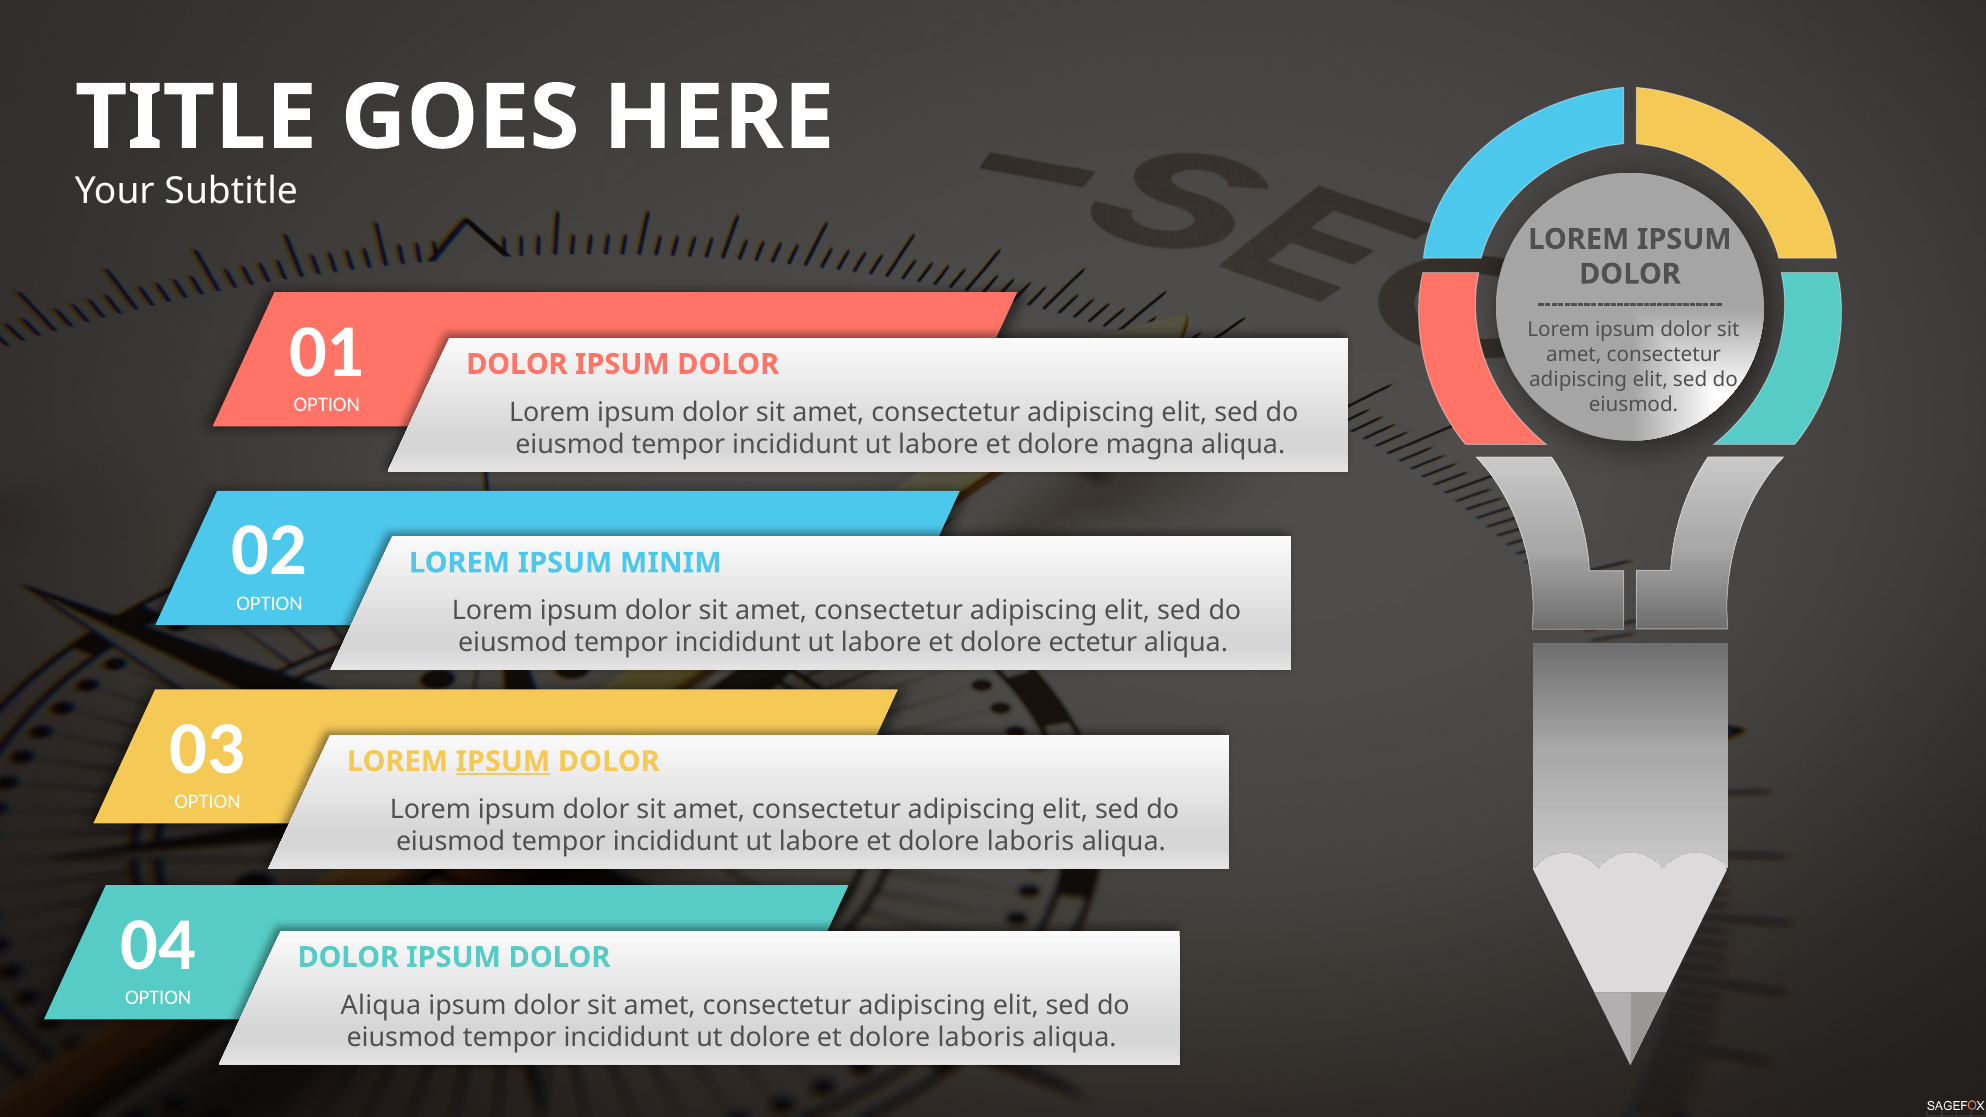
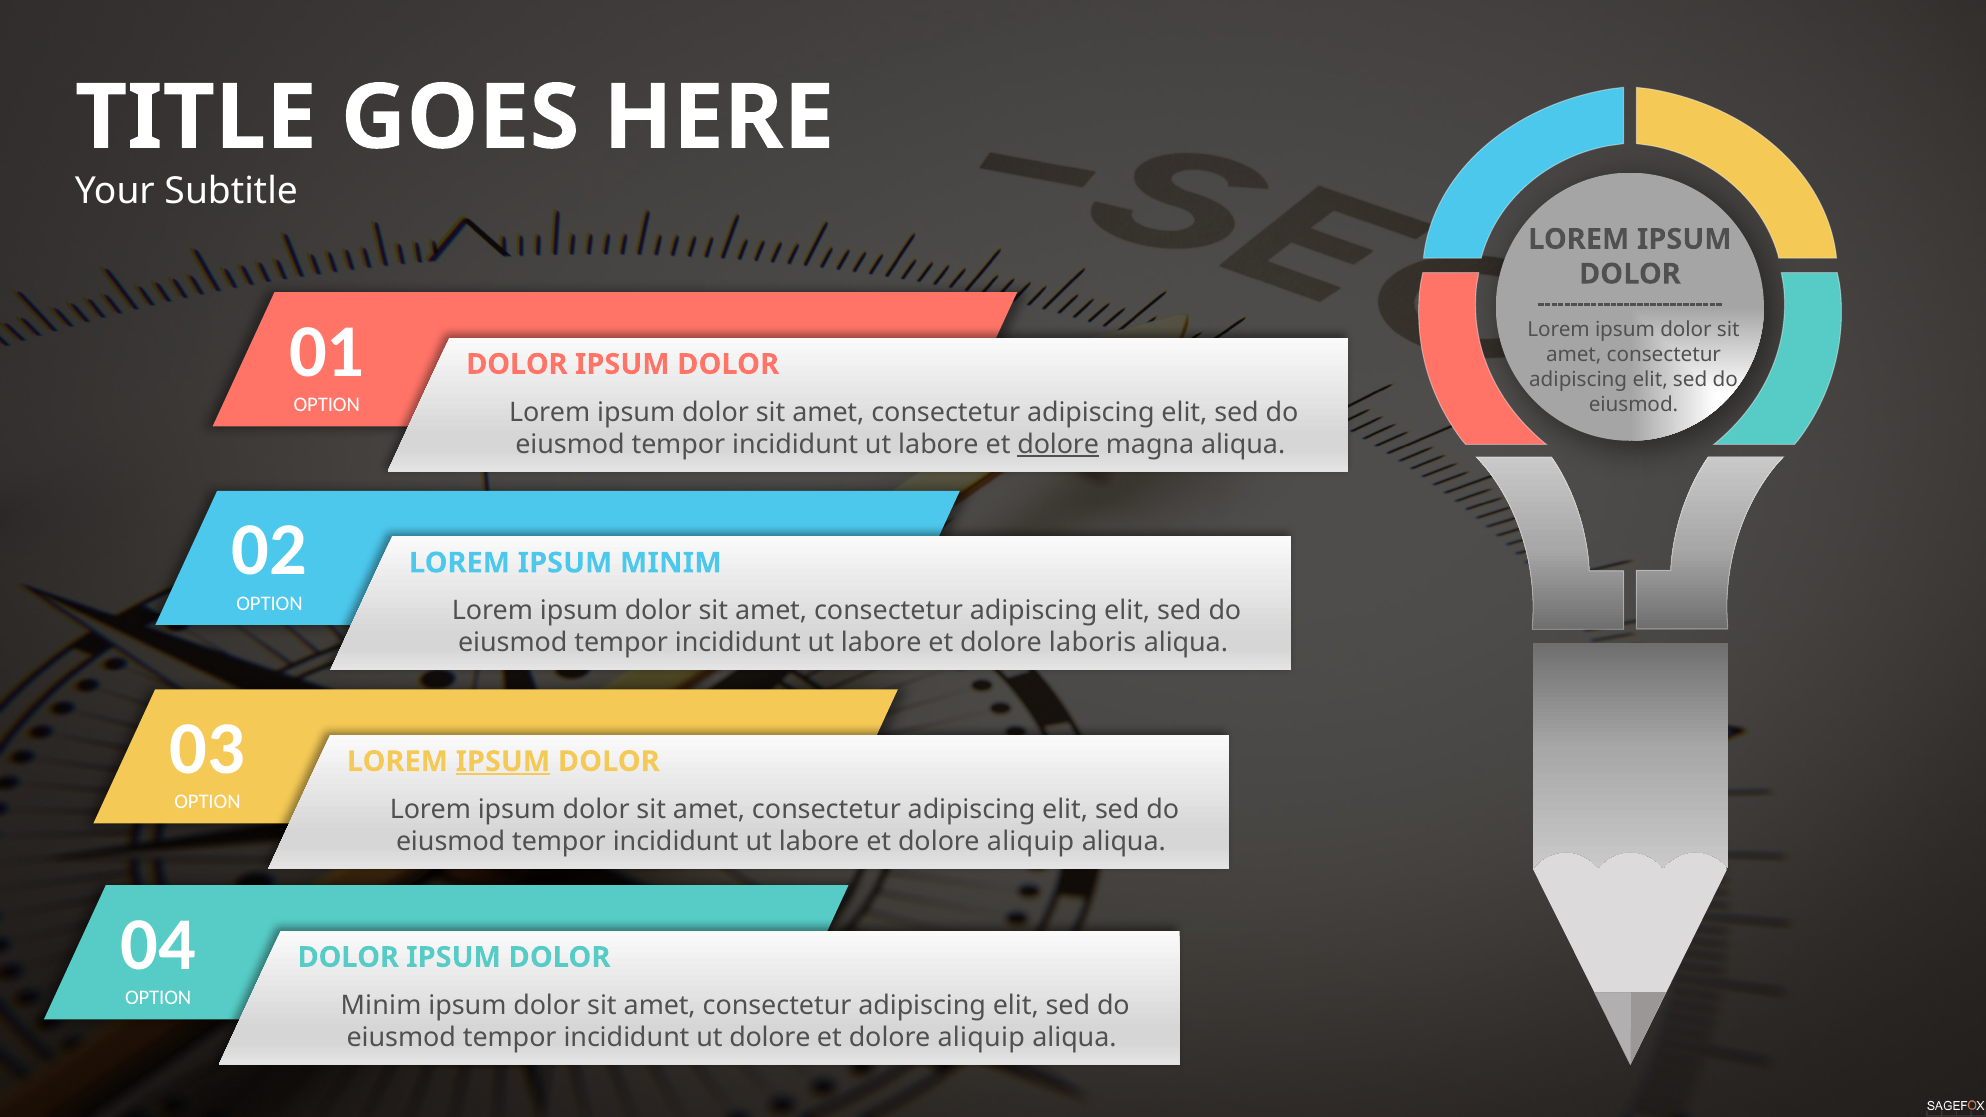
dolore underline: none -> present (1058, 444)
ectetur: ectetur -> laboris (1093, 643)
labore et dolore laboris: laboris -> aliquip (1031, 842)
Aliqua: Aliqua -> Minim (381, 1005)
laboris: laboris -> aliquip (981, 1038)
